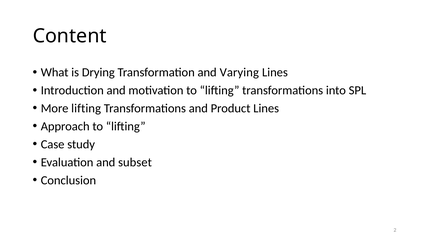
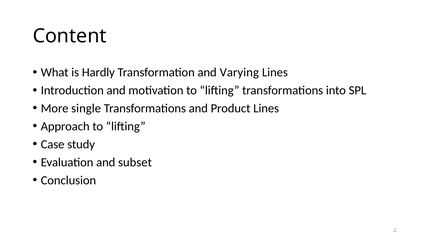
Drying: Drying -> Hardly (98, 73)
More lifting: lifting -> single (86, 109)
